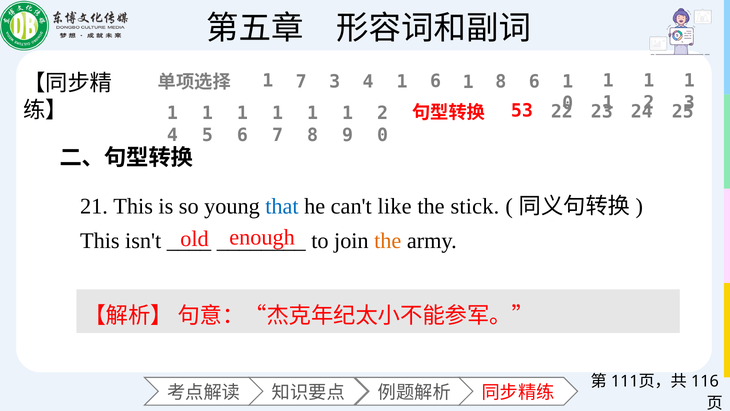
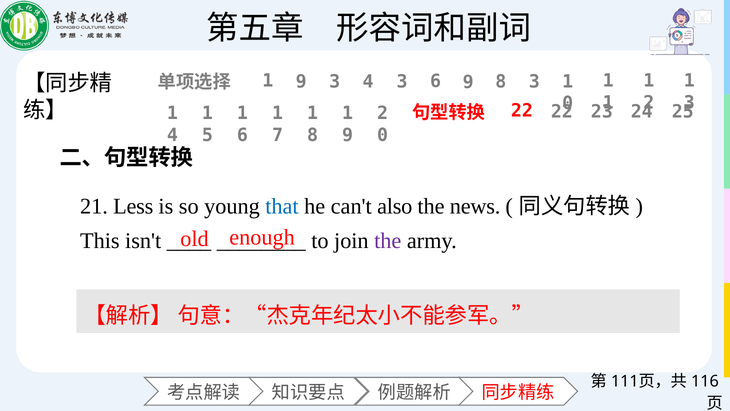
7: 7 -> 9 (301, 81)
3 4 1: 1 -> 3 (402, 81)
1: 1 -> 9 (468, 82)
8 6: 6 -> 3 (534, 81)
53: 53 -> 22 (522, 111)
21 This: This -> Less (133, 206)
like: like -> also (395, 206)
stick: stick -> news (475, 206)
the colour: orange -> purple (388, 241)
